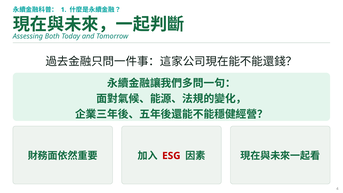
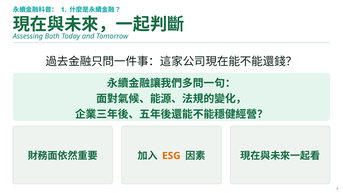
ESG colour: red -> orange (171, 156)
